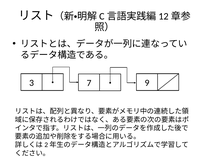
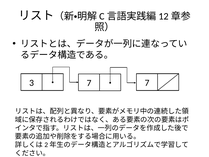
7 9: 9 -> 7 (147, 83)
